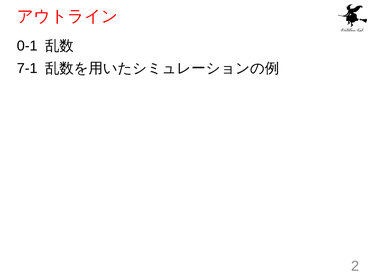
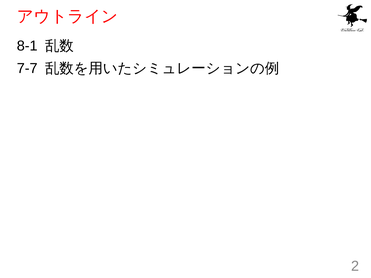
0-1: 0-1 -> 8-1 (27, 46)
7-1: 7-1 -> 7-7 (27, 68)
